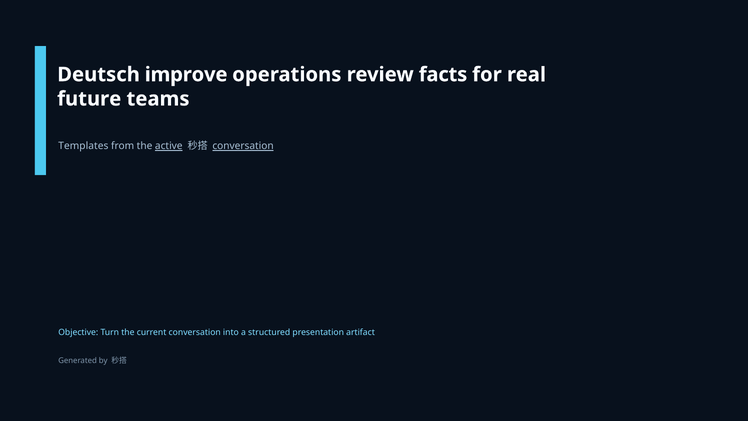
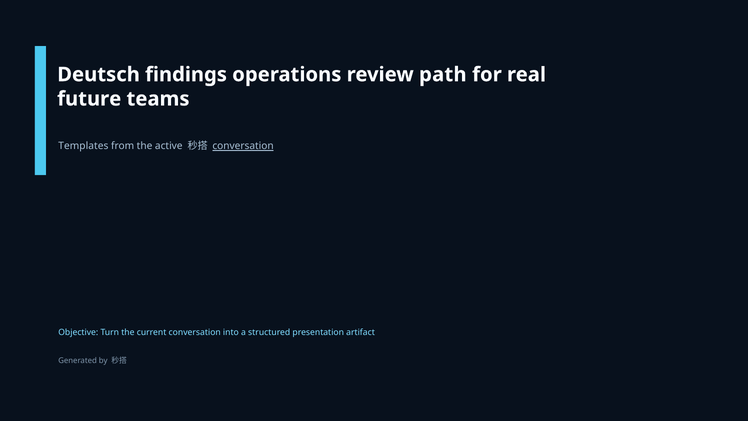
improve: improve -> findings (186, 75)
facts: facts -> path (443, 75)
active underline: present -> none (169, 146)
